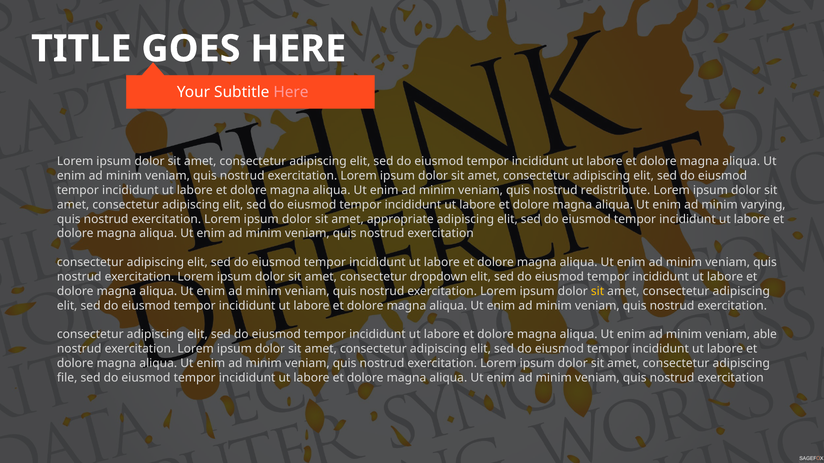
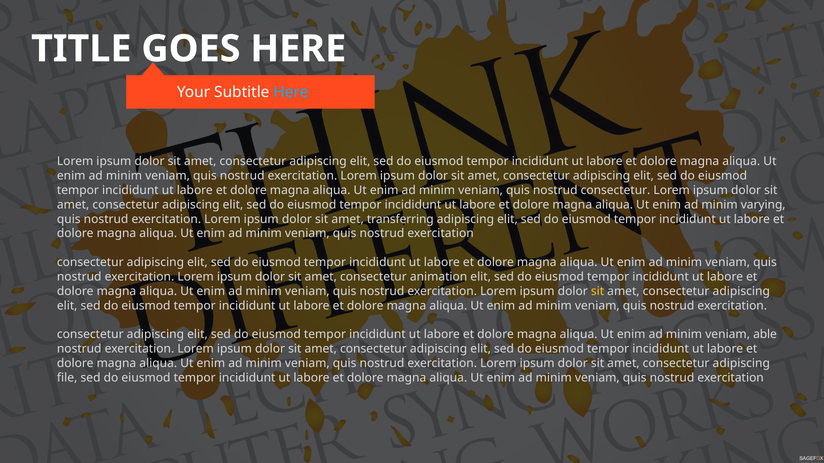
Here colour: pink -> light blue (291, 92)
nostrud redistribute: redistribute -> consectetur (616, 190)
appropriate: appropriate -> transferring (400, 219)
dropdown: dropdown -> animation (439, 277)
